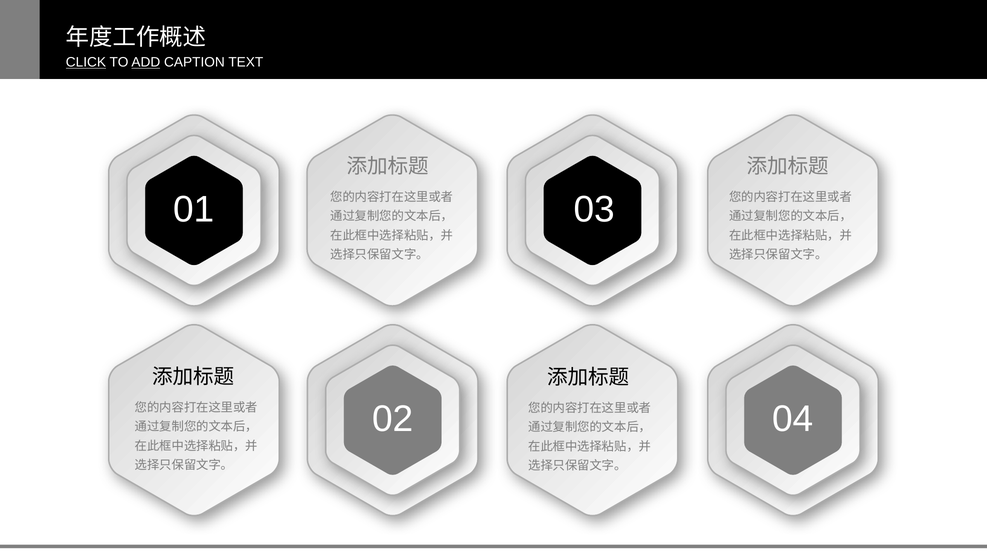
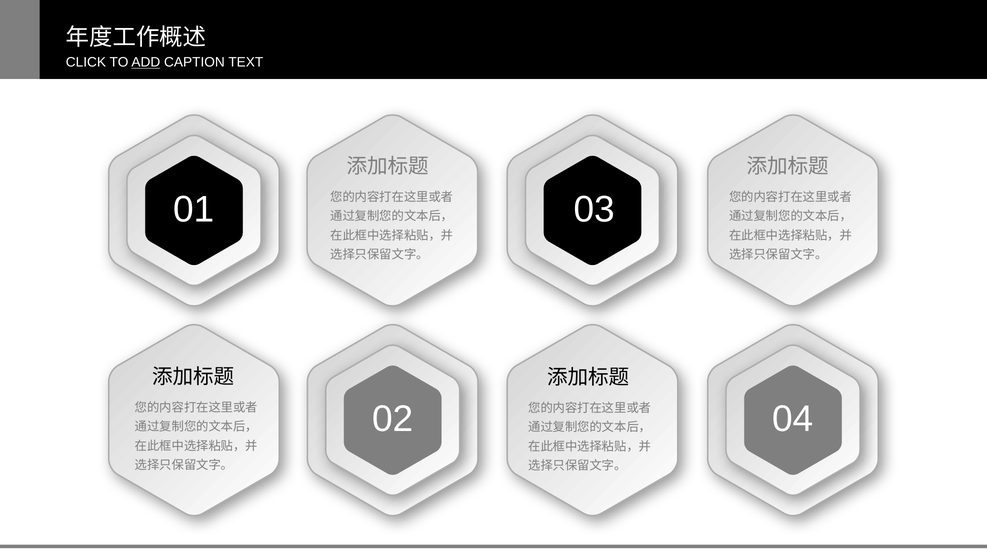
CLICK underline: present -> none (86, 62)
